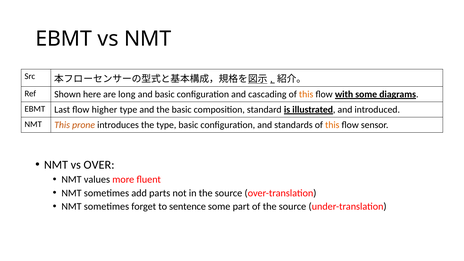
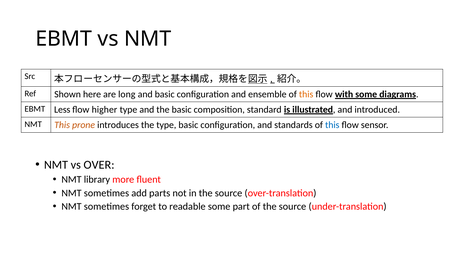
cascading: cascading -> ensemble (267, 94)
Last: Last -> Less (62, 110)
this colour: orange -> blue (332, 125)
values: values -> library (97, 179)
sentence: sentence -> readable (187, 207)
